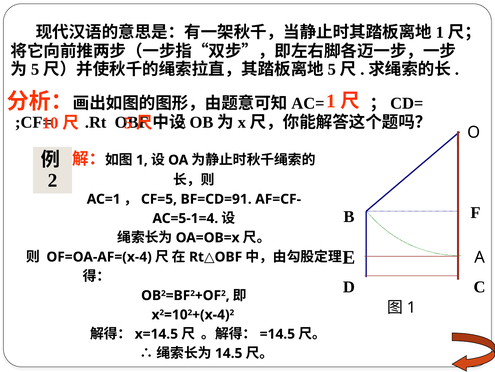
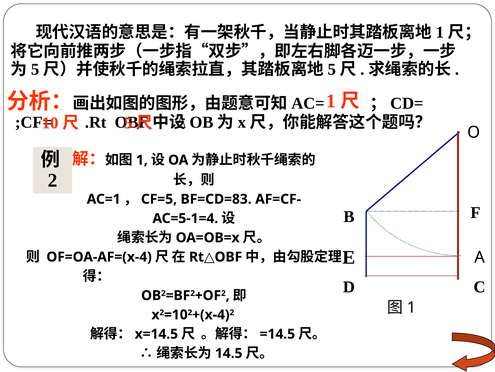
BF=CD=91: BF=CD=91 -> BF=CD=83 (216, 199)
